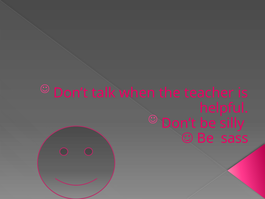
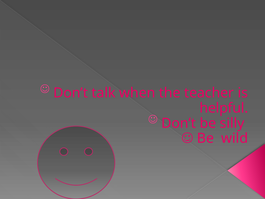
sass: sass -> wild (235, 138)
